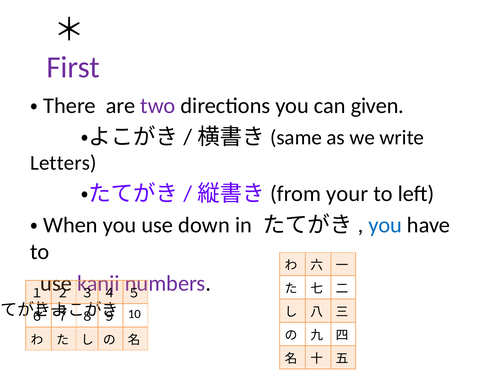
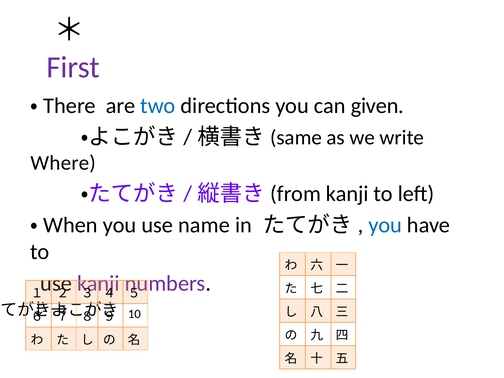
two colour: purple -> blue (158, 106)
Letters: Letters -> Where (63, 163)
your: your -> kanji (347, 194)
down: down -> name (204, 225)
